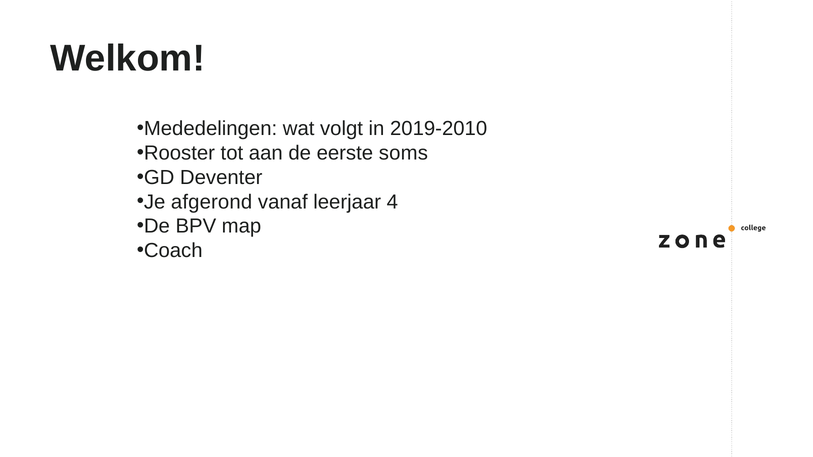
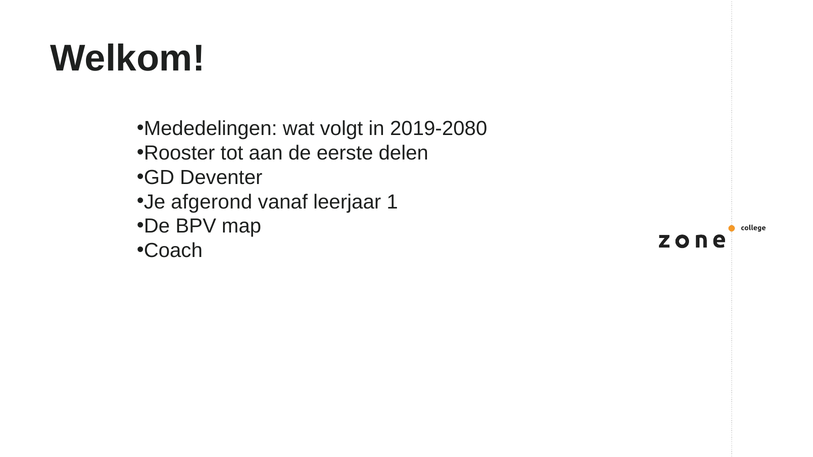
2019-2010: 2019-2010 -> 2019-2080 (439, 129)
soms: soms -> delen (404, 153)
4: 4 -> 1 (392, 202)
